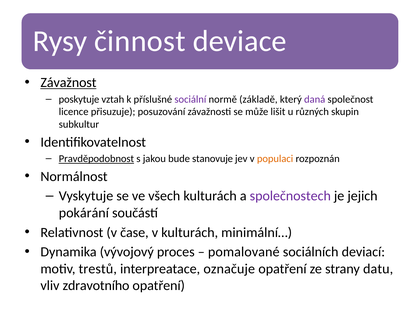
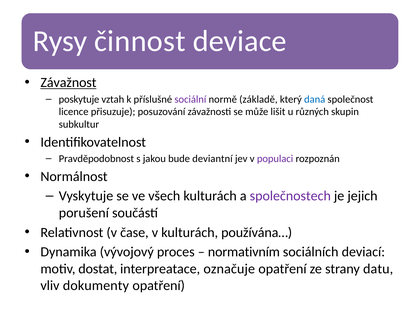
daná colour: purple -> blue (315, 99)
Pravděpodobnost underline: present -> none (96, 159)
stanovuje: stanovuje -> deviantní (212, 159)
populaci colour: orange -> purple (275, 159)
pokárání: pokárání -> porušení (84, 213)
minimální…: minimální… -> používána… (257, 232)
pomalované: pomalované -> normativním (244, 252)
trestů: trestů -> dostat (98, 269)
zdravotního: zdravotního -> dokumenty (96, 286)
